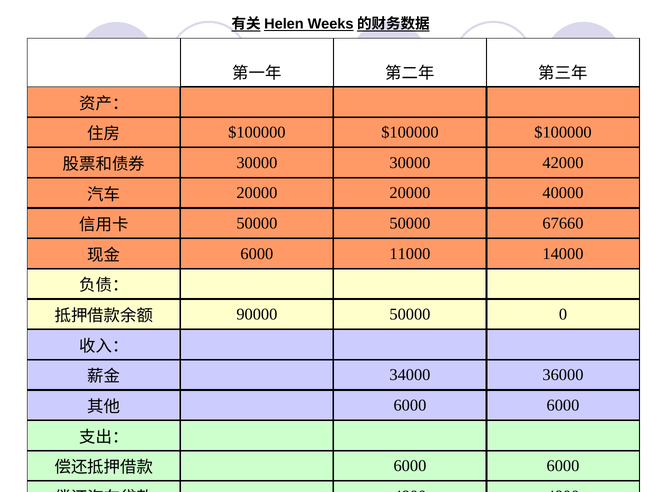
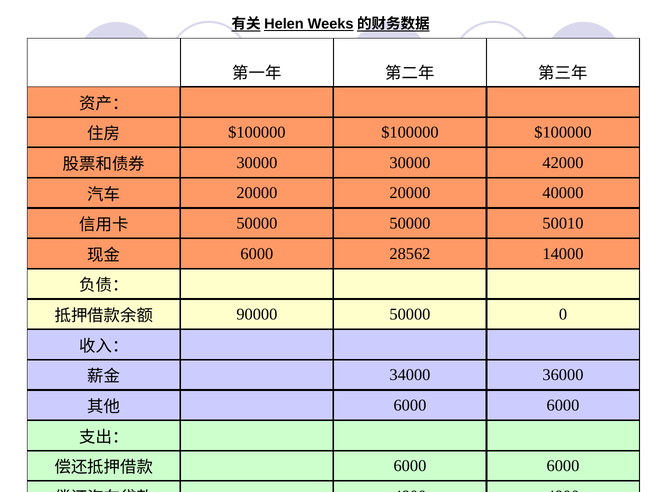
67660: 67660 -> 50010 (563, 223)
11000: 11000 -> 28562 (410, 254)
